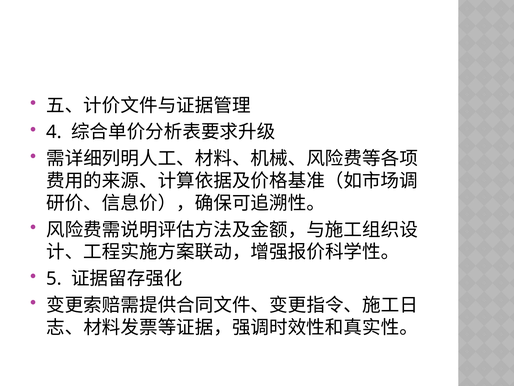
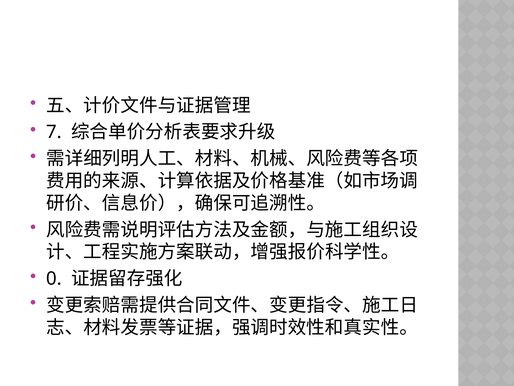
4: 4 -> 7 (54, 132)
5: 5 -> 0 (54, 278)
